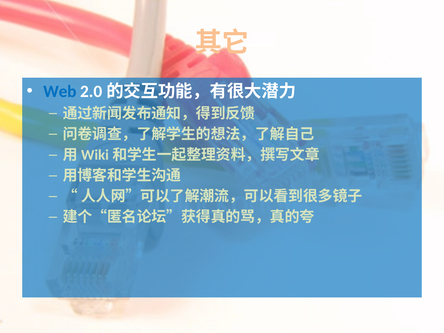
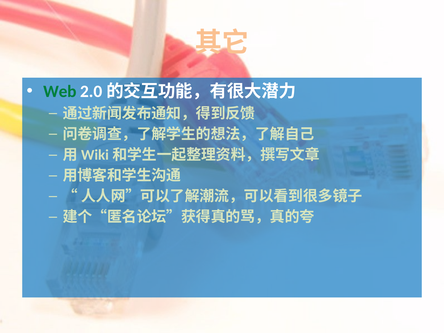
Web colour: blue -> green (60, 91)
